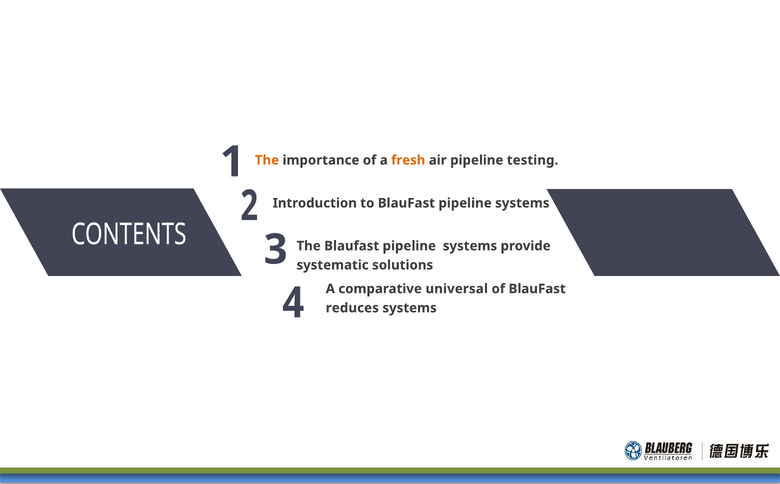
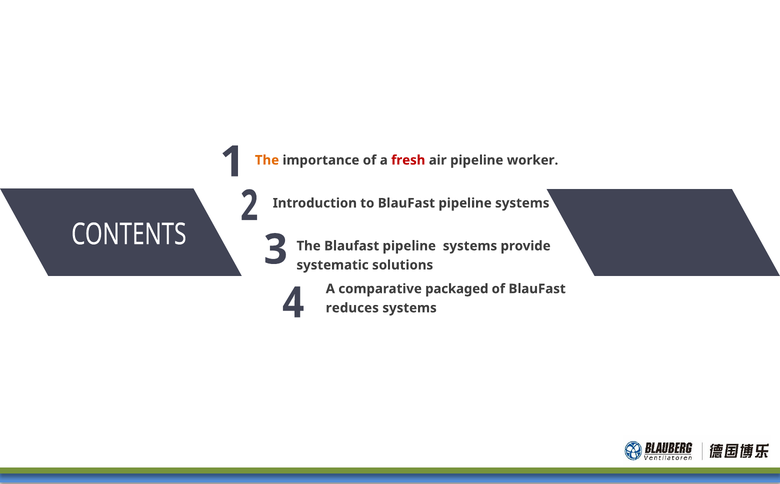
fresh colour: orange -> red (408, 160)
testing: testing -> worker (533, 160)
universal: universal -> packaged (457, 289)
